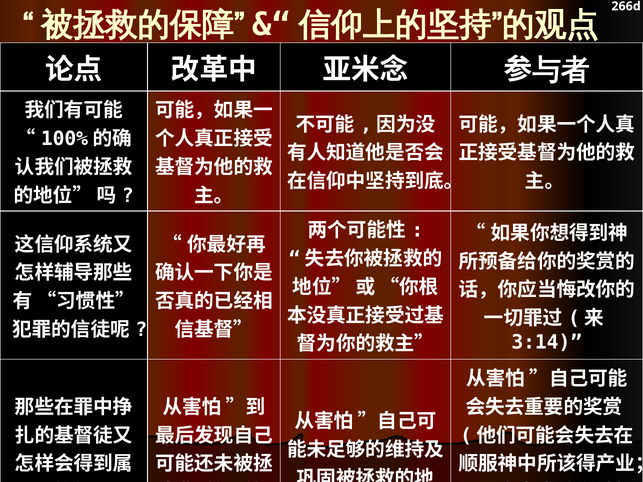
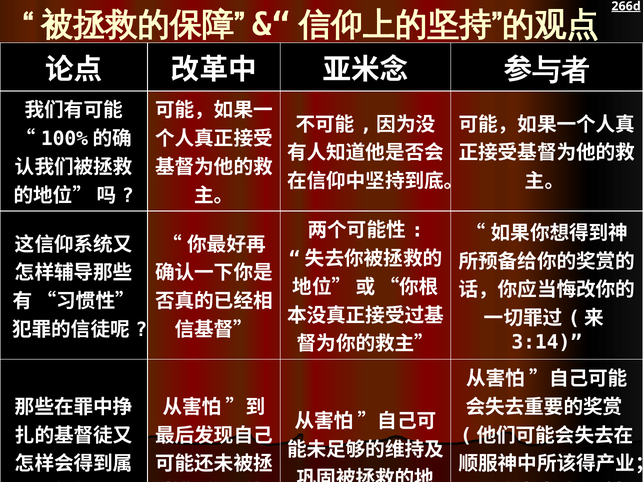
266d underline: none -> present (626, 6)
